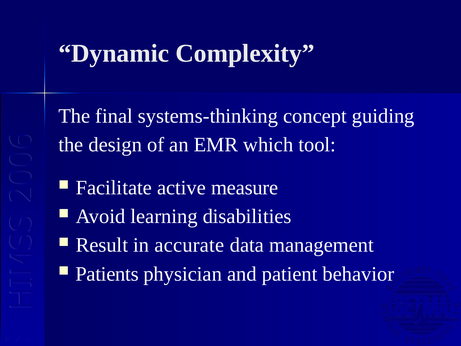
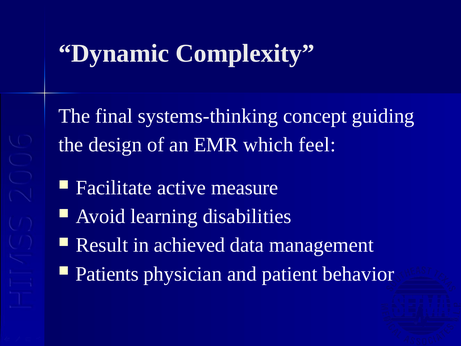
tool: tool -> feel (317, 145)
accurate: accurate -> achieved (190, 245)
